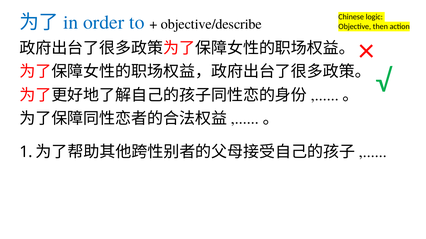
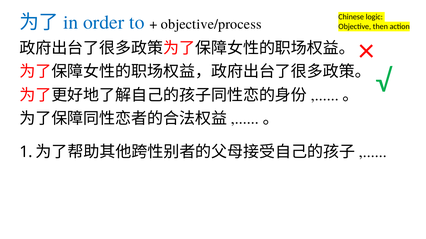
objective/describe: objective/describe -> objective/process (211, 24)
